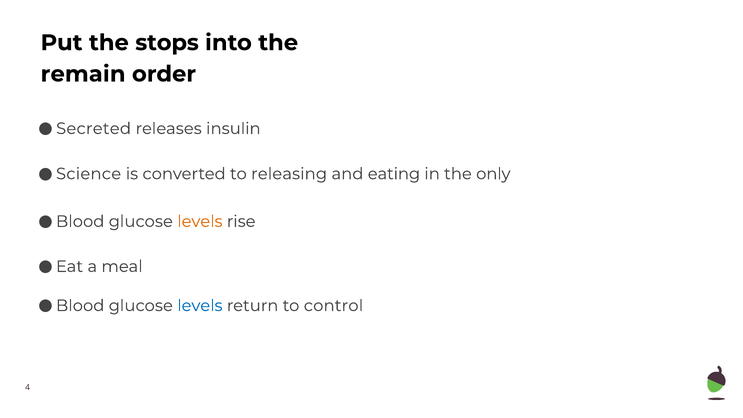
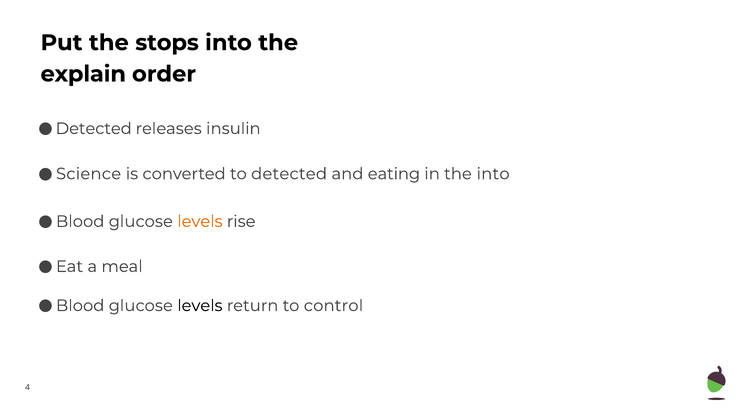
remain: remain -> explain (83, 74)
Secreted: Secreted -> Detected (94, 129)
to releasing: releasing -> detected (289, 174)
the only: only -> into (493, 174)
levels colour: blue -> black (200, 306)
